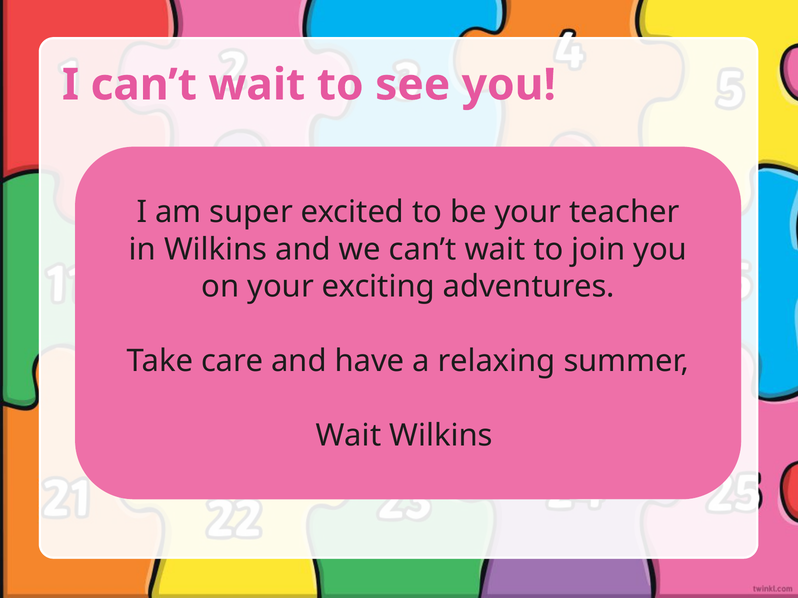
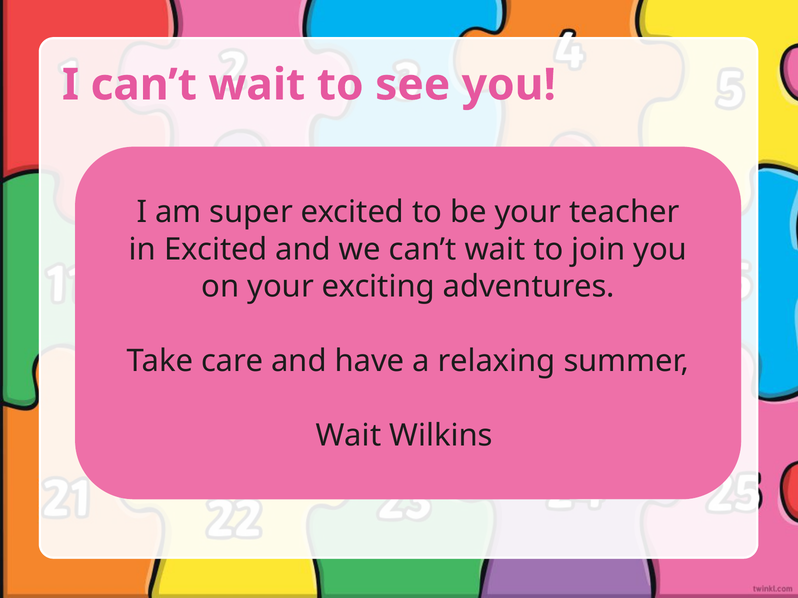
in Wilkins: Wilkins -> Excited (216, 250)
